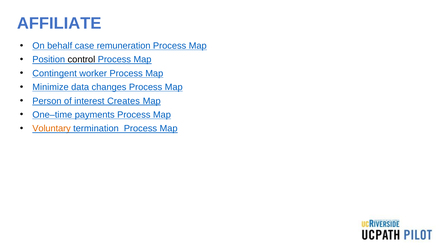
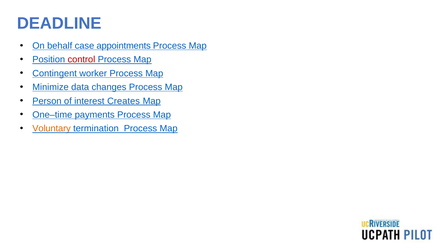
AFFILIATE: AFFILIATE -> DEADLINE (59, 23)
remuneration: remuneration -> appointments (124, 46)
control colour: black -> red (81, 60)
